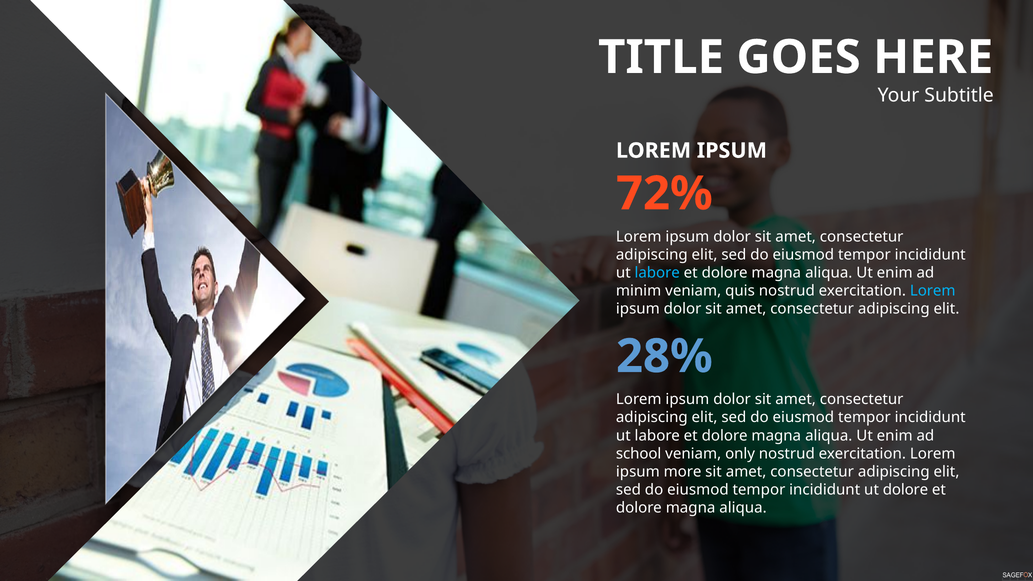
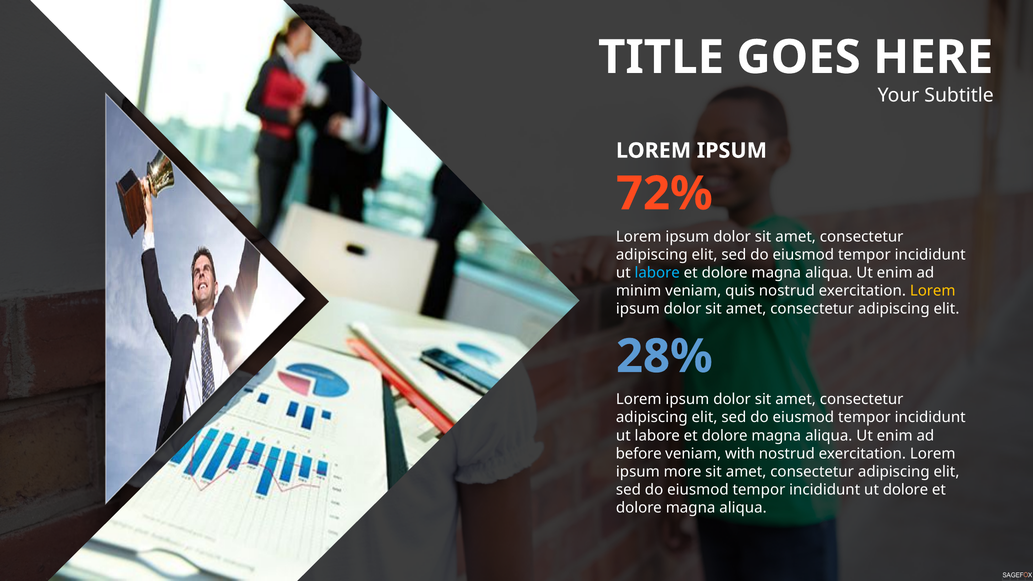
Lorem colour: light blue -> yellow (933, 291)
school: school -> before (639, 454)
only: only -> with (740, 454)
